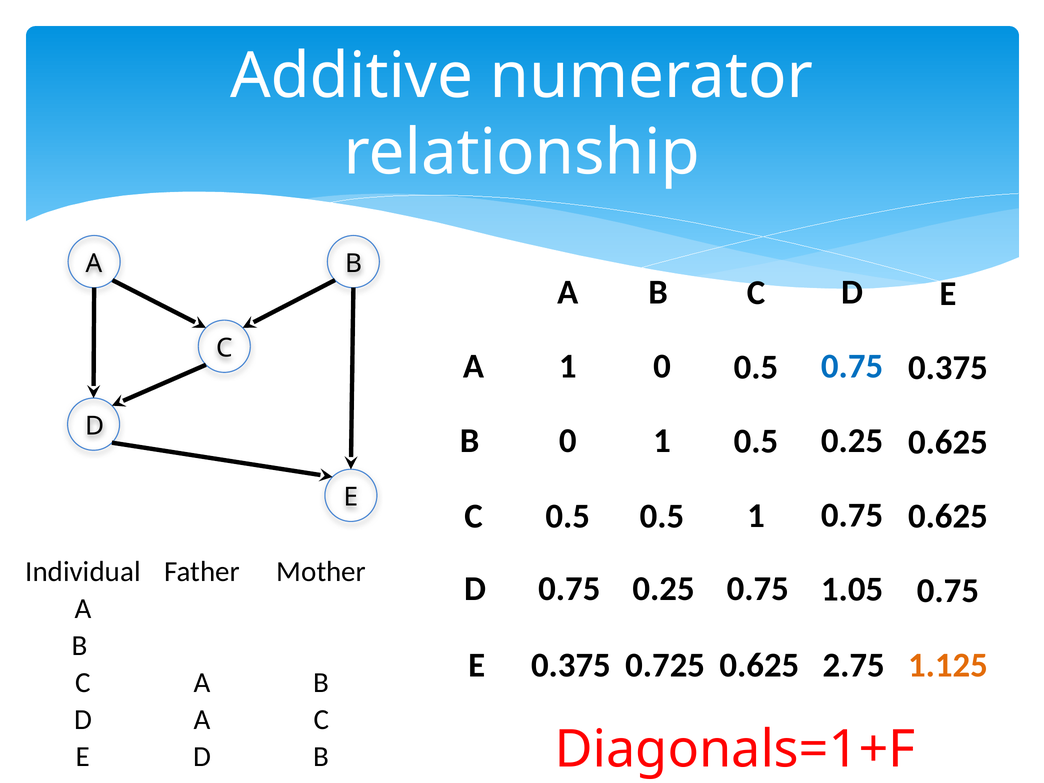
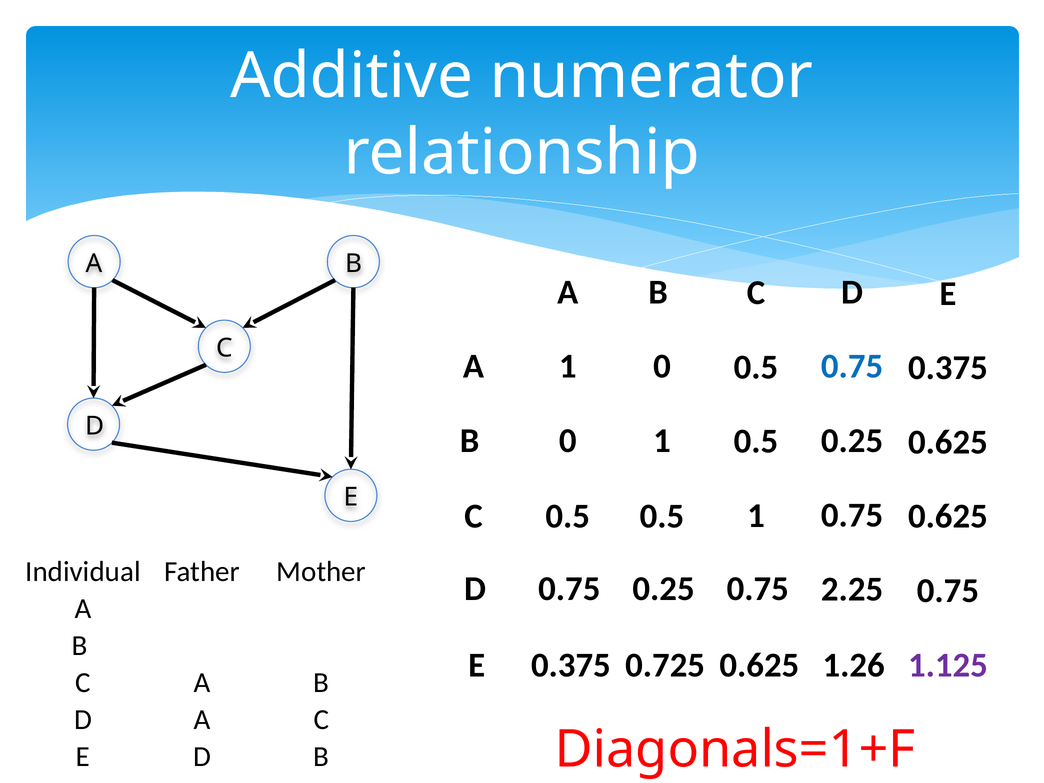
1.05: 1.05 -> 2.25 (852, 589)
1.125 colour: orange -> purple (948, 665)
2.75: 2.75 -> 1.26 (854, 665)
